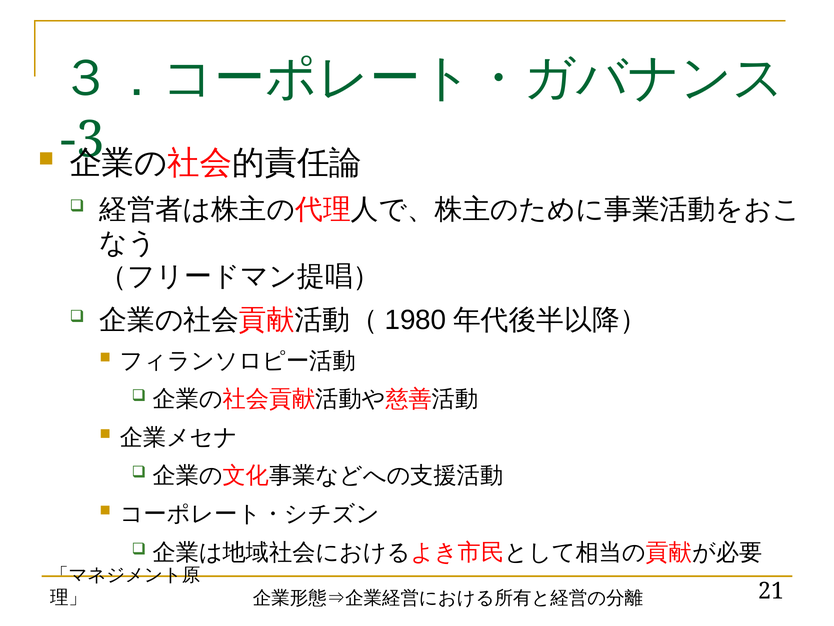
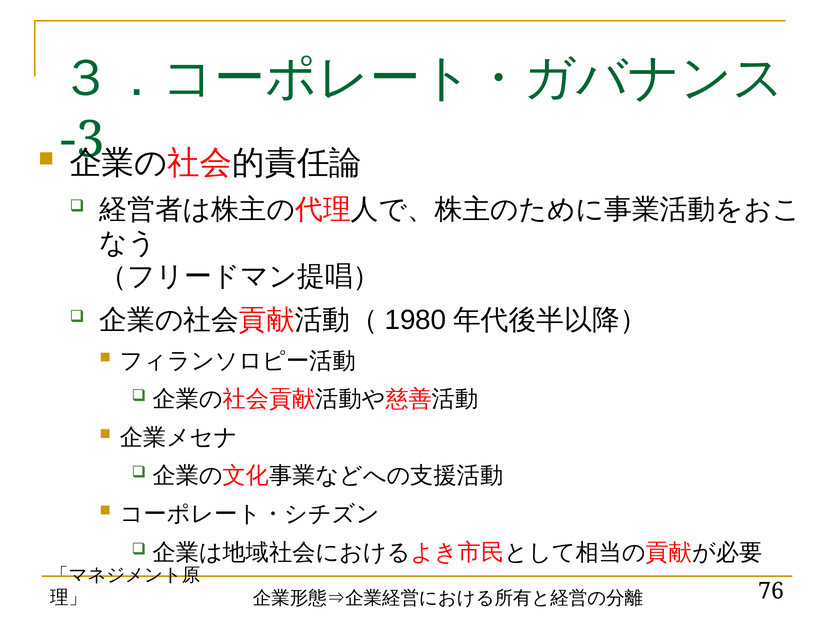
21: 21 -> 76 (771, 591)
